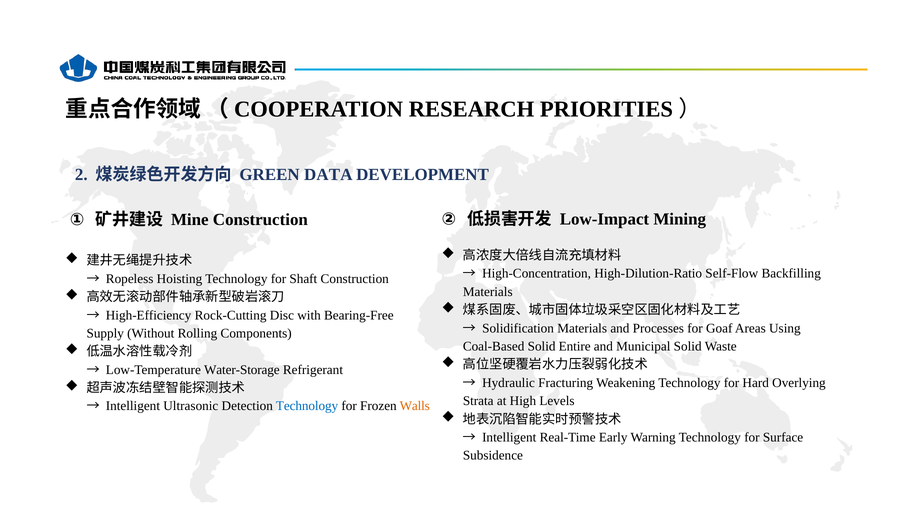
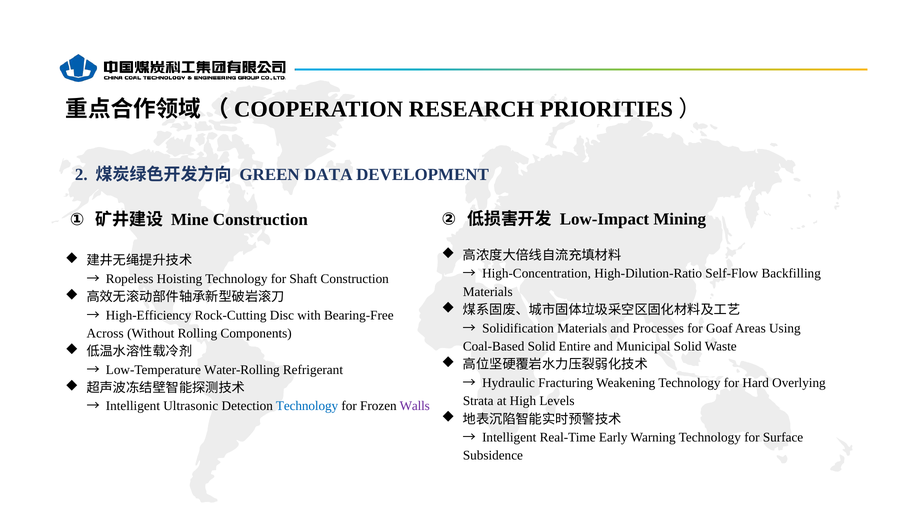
Supply: Supply -> Across (105, 333)
Water-Storage: Water-Storage -> Water-Rolling (242, 369)
Walls colour: orange -> purple (415, 406)
